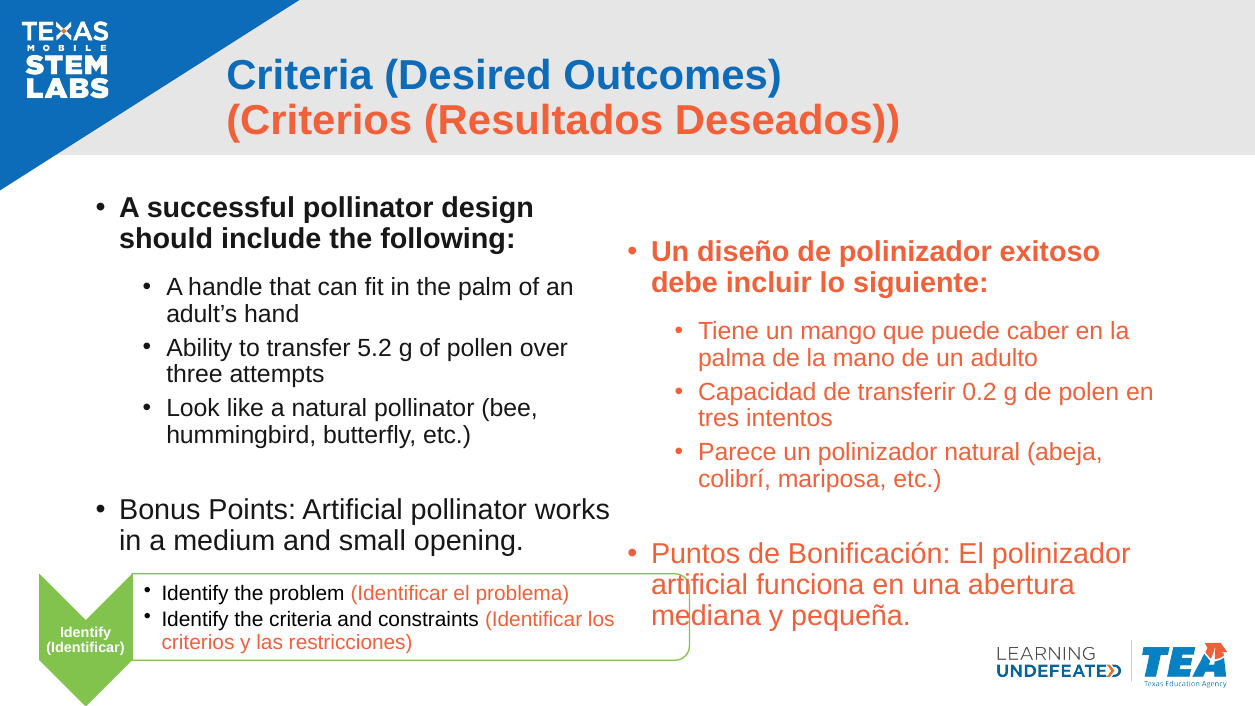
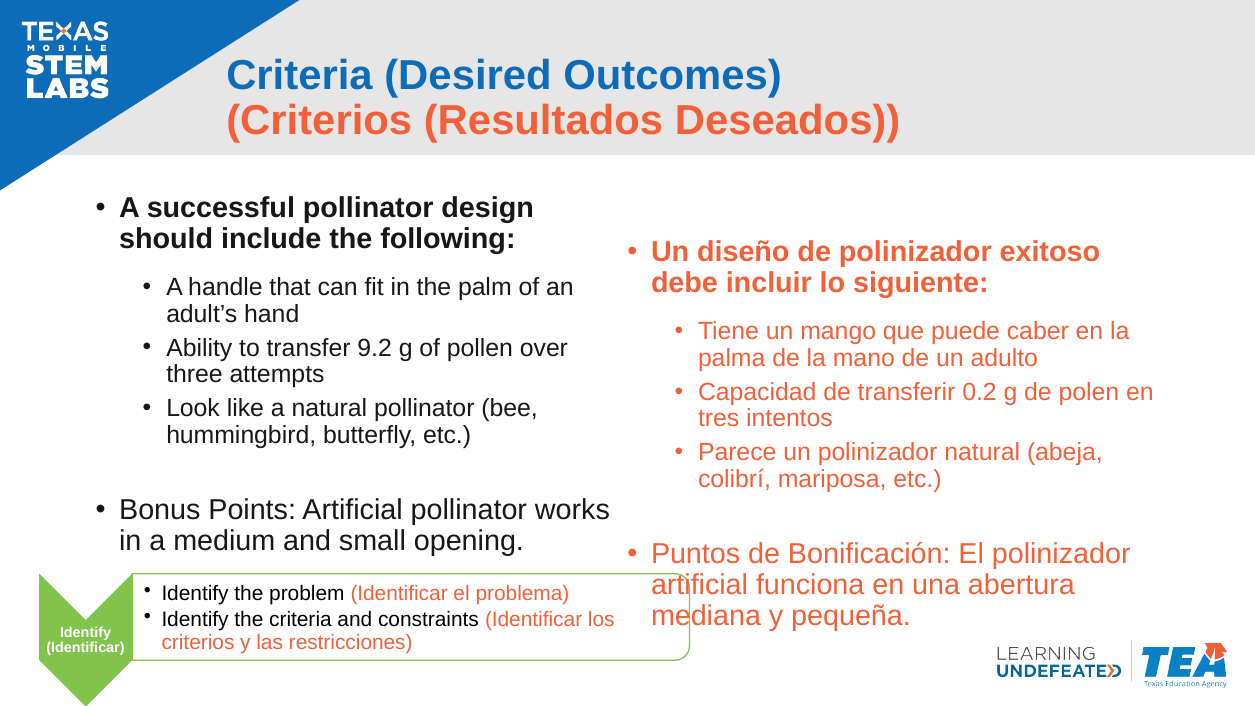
5.2: 5.2 -> 9.2 (375, 348)
